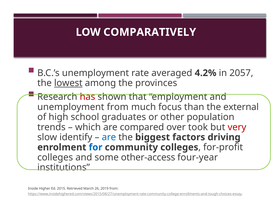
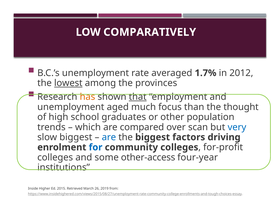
4.2%: 4.2% -> 1.7% (206, 73)
2057: 2057 -> 2012 (241, 73)
has colour: red -> orange (87, 97)
that underline: none -> present (138, 97)
unemployment from: from -> aged (118, 107)
external: external -> thought (241, 107)
took: took -> scan (198, 127)
very colour: red -> blue (237, 127)
slow identify: identify -> biggest (76, 137)
